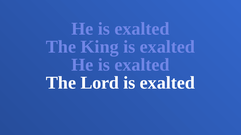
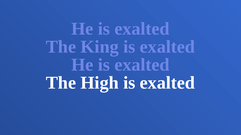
Lord: Lord -> High (100, 83)
